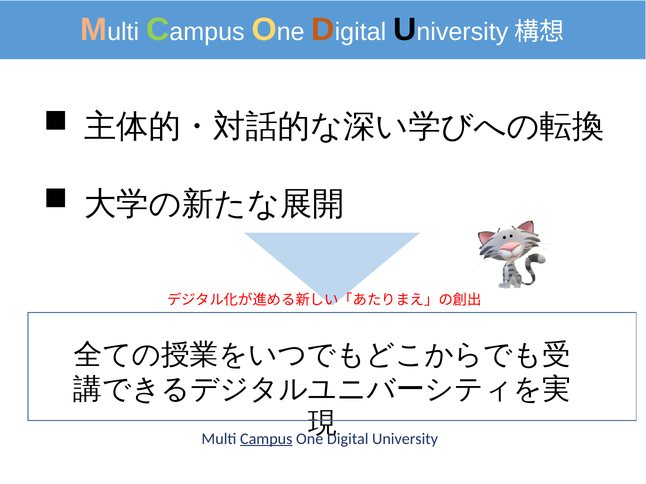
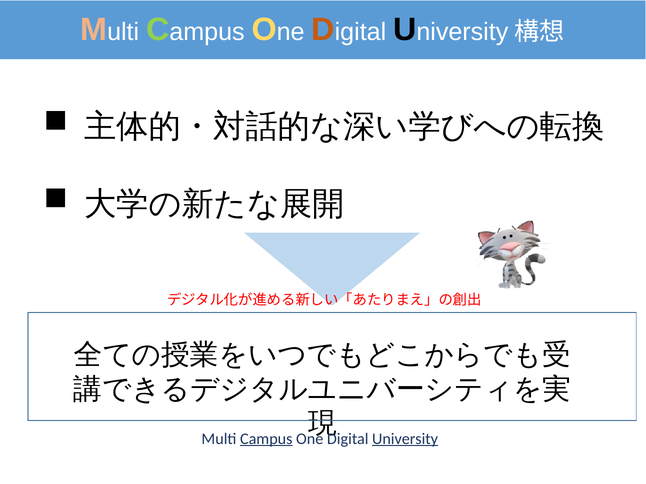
University underline: none -> present (405, 439)
